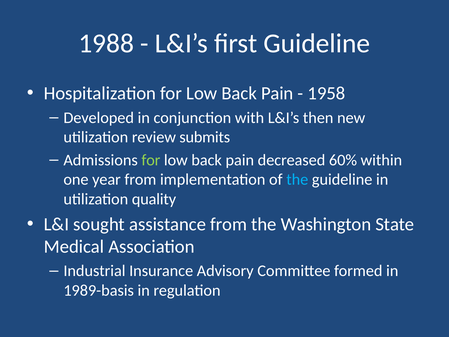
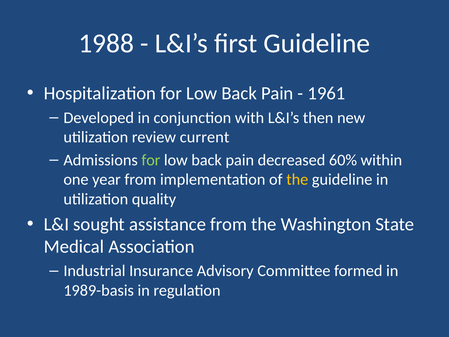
1958: 1958 -> 1961 (327, 93)
submits: submits -> current (205, 137)
the colour: light blue -> yellow (297, 179)
